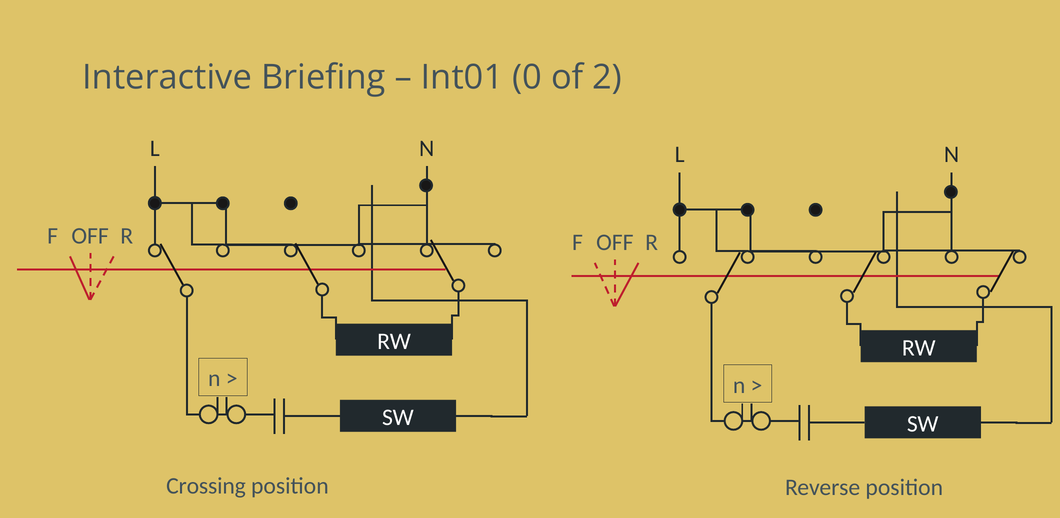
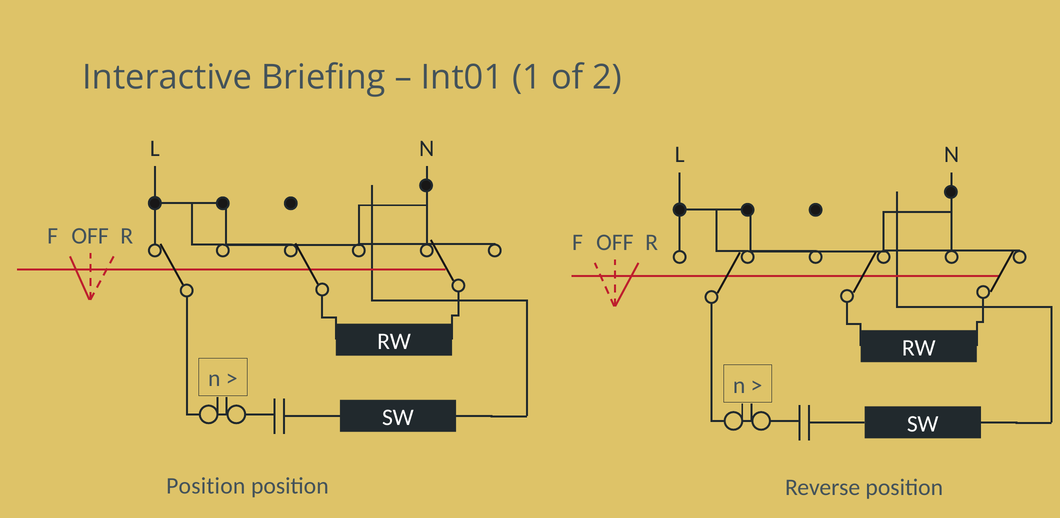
0: 0 -> 1 (527, 77)
Crossing: Crossing -> Position (206, 486)
